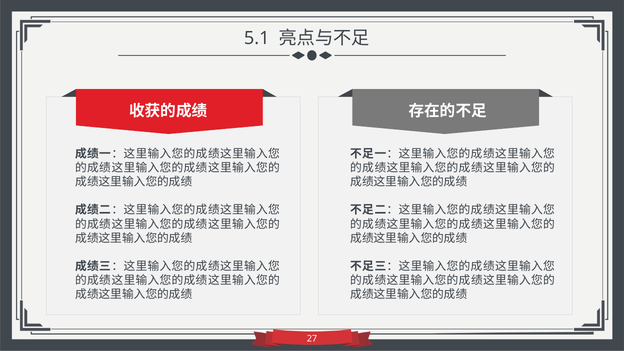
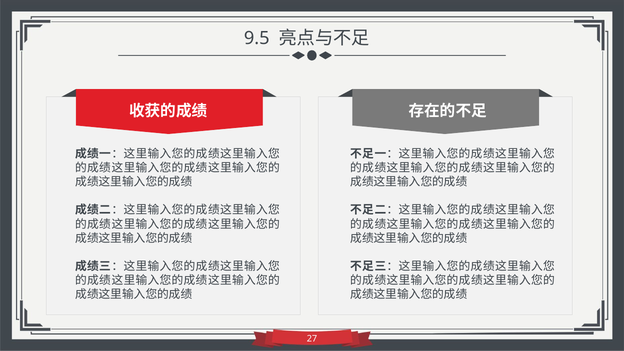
5.1: 5.1 -> 9.5 (257, 38)
